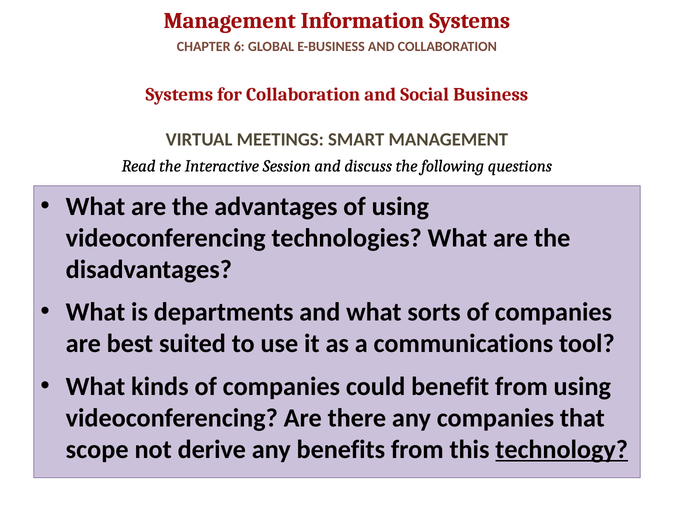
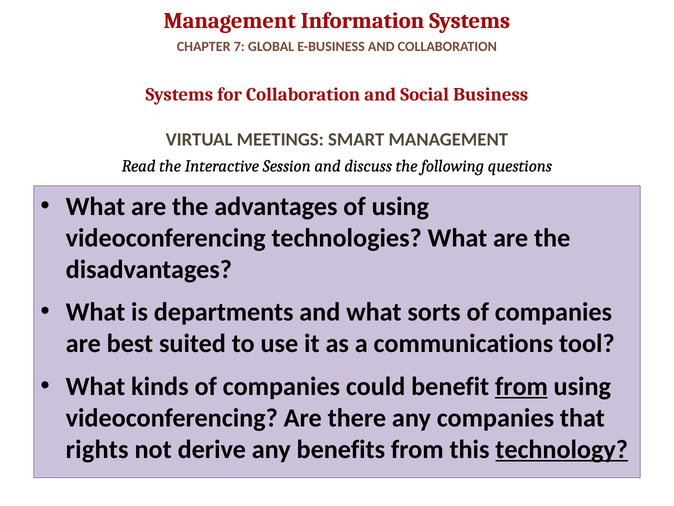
6: 6 -> 7 (239, 46)
from underline: none -> present (521, 386)
scope: scope -> rights (97, 449)
